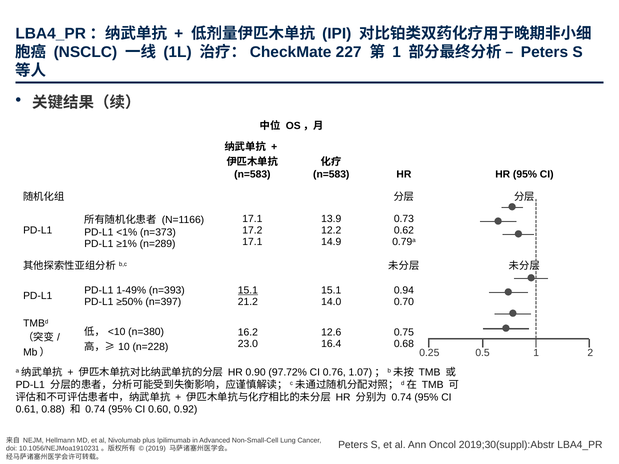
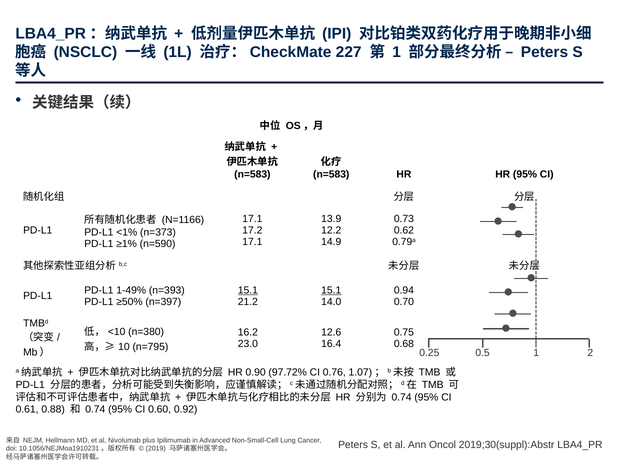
n=289: n=289 -> n=590 (158, 244)
15.1 underline: none -> present (331, 290)
n=228: n=228 -> n=795 (150, 347)
